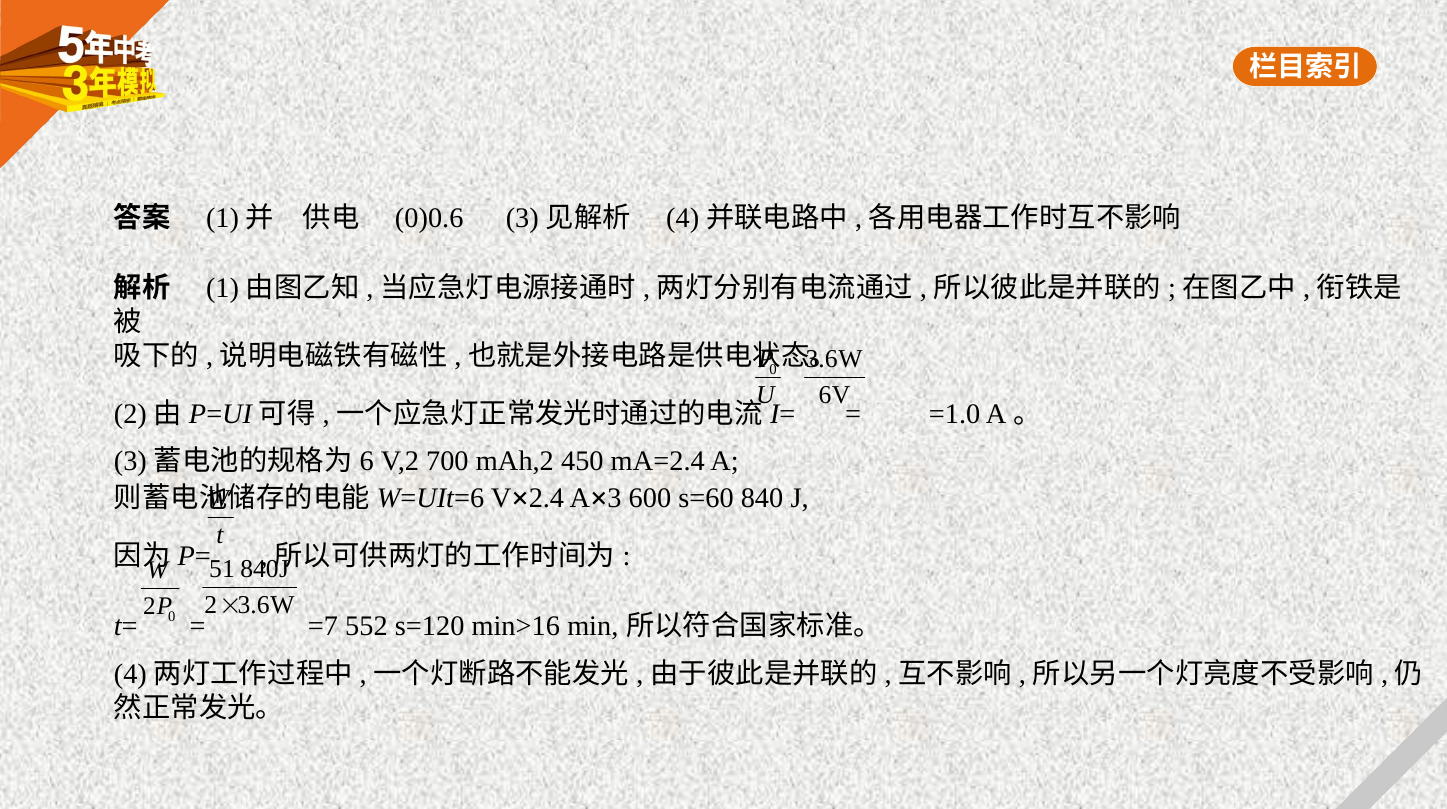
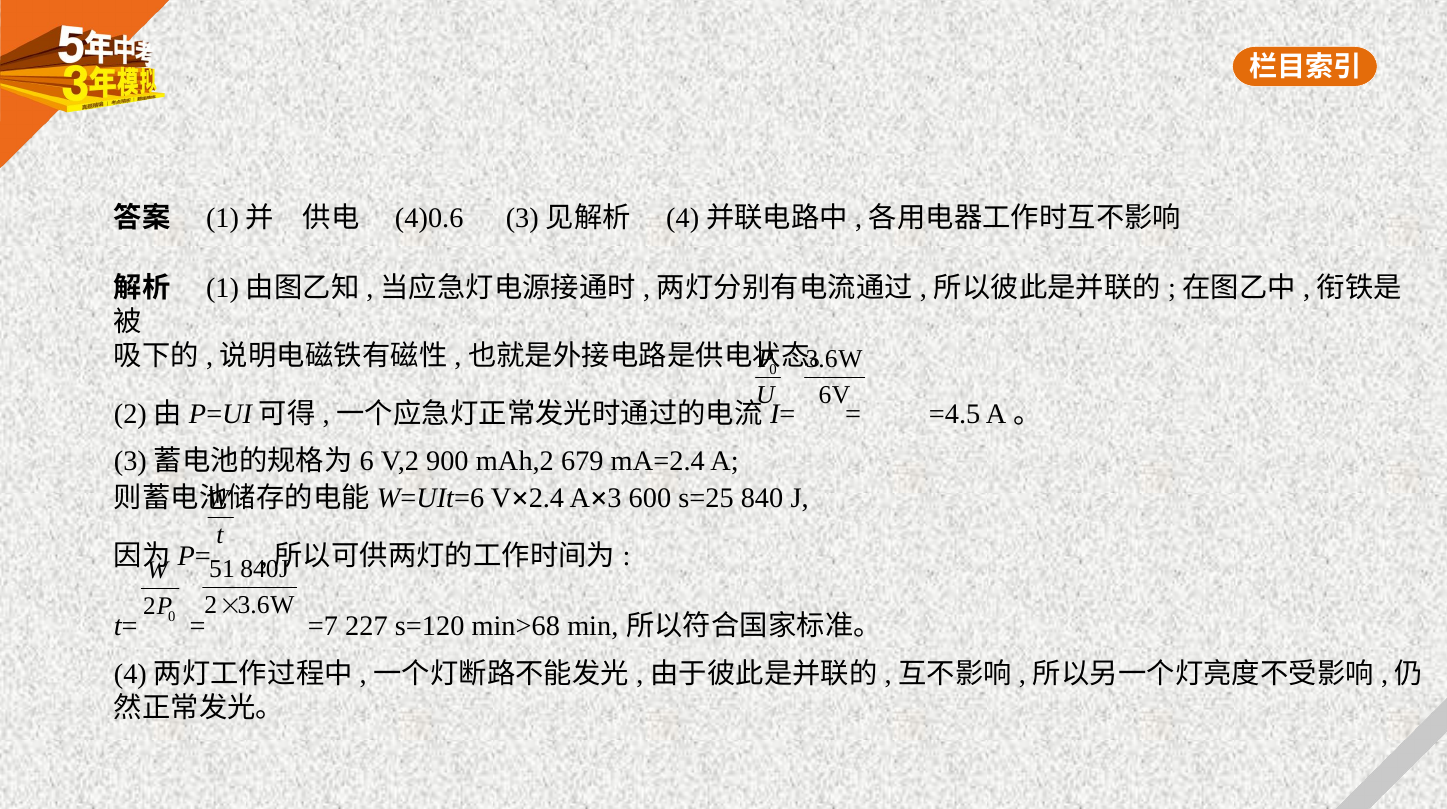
0)0.6: 0)0.6 -> 4)0.6 (429, 218)
=1.0: =1.0 -> =4.5 (955, 414)
700: 700 -> 900 (447, 461)
450: 450 -> 679 (582, 461)
s=60: s=60 -> s=25 (706, 498)
552: 552 -> 227 (366, 626)
min>16: min>16 -> min>68 (516, 626)
